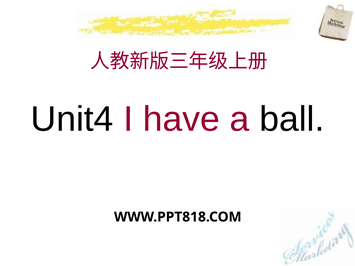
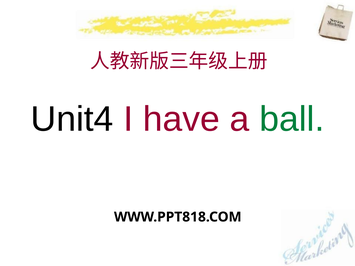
ball colour: black -> green (292, 119)
